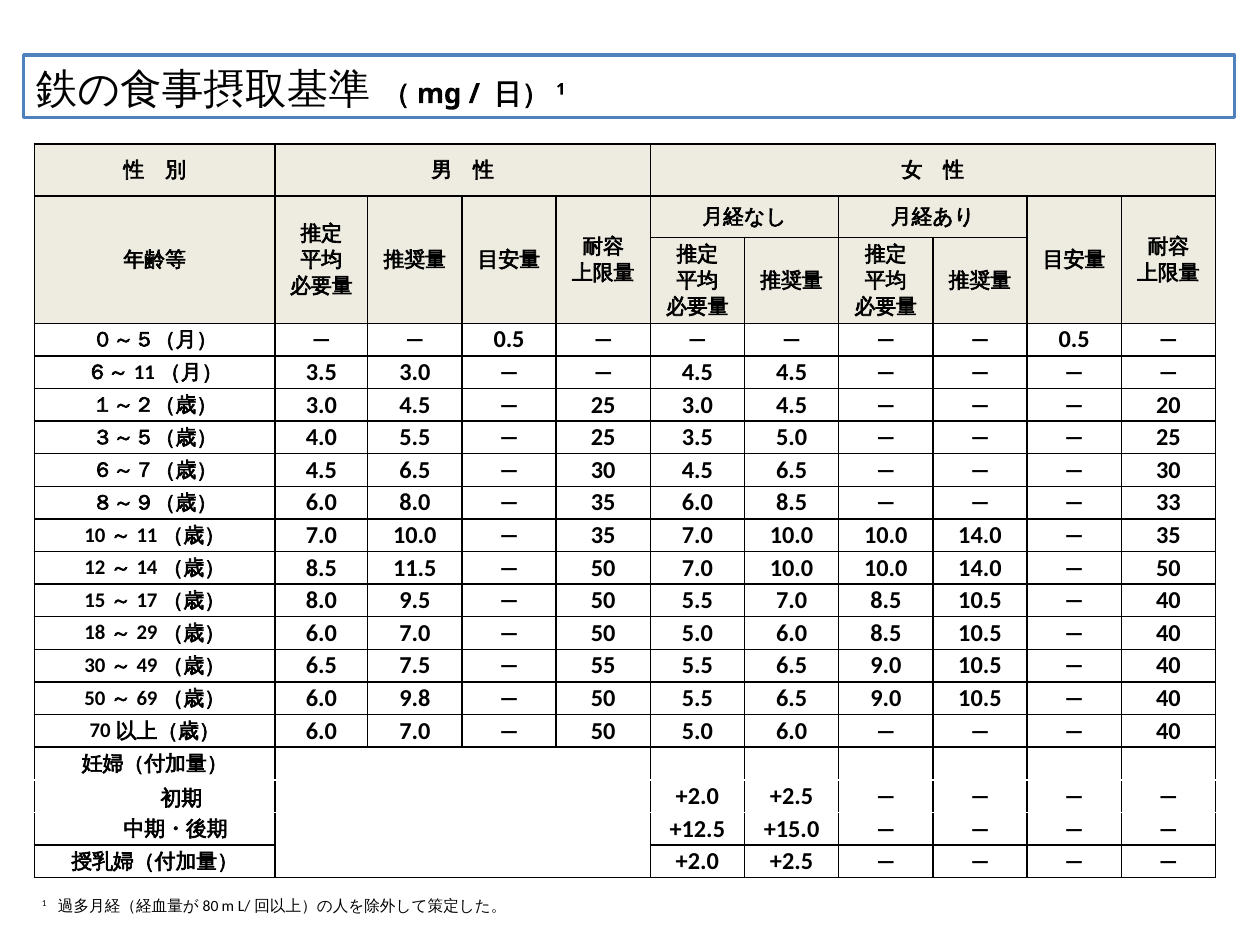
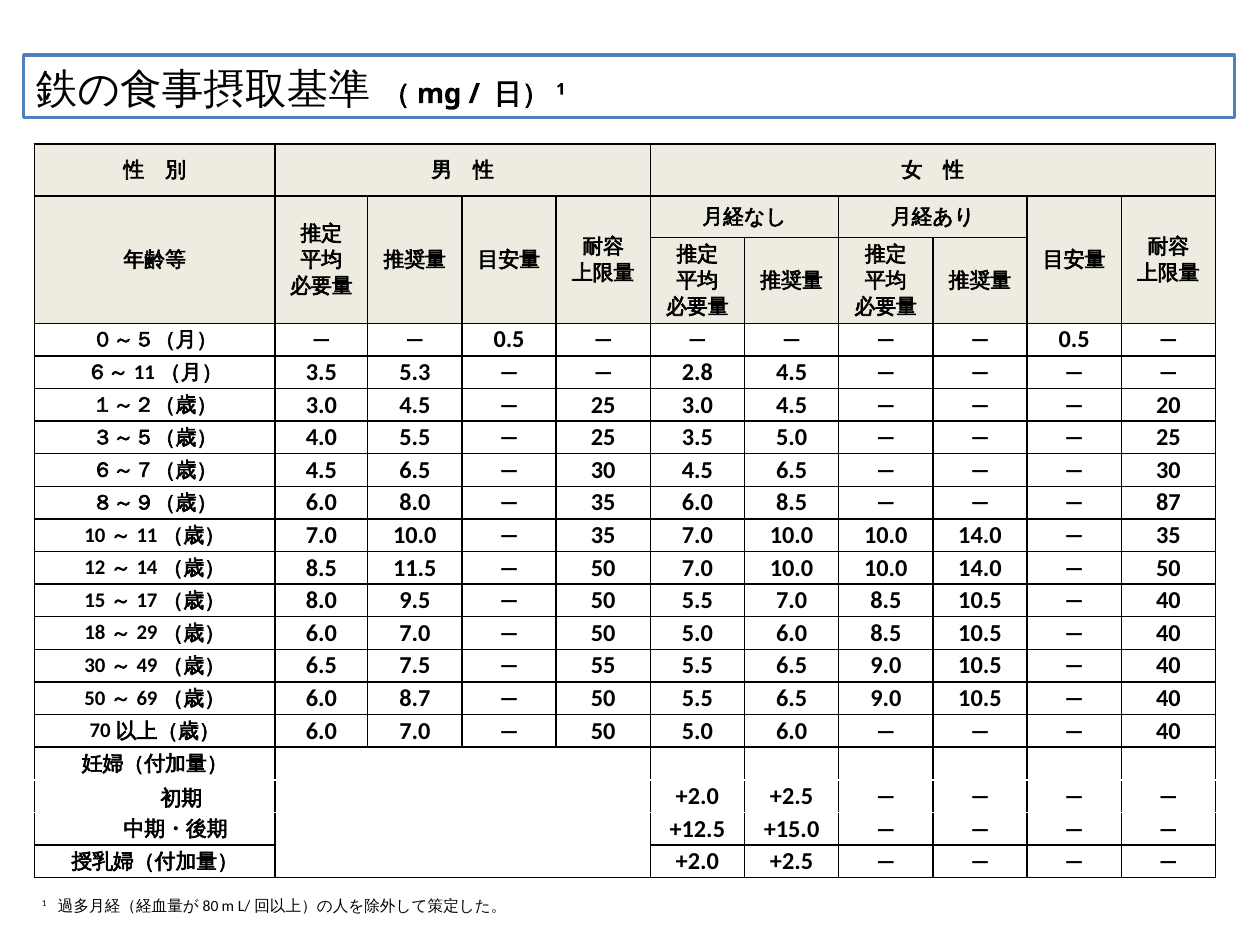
3.5 3.0: 3.0 -> 5.3 (415, 373)
4.5: 4.5 -> 2.8 (697, 373)
33: 33 -> 87 (1168, 503)
9.8: 9.8 -> 8.7 (415, 699)
